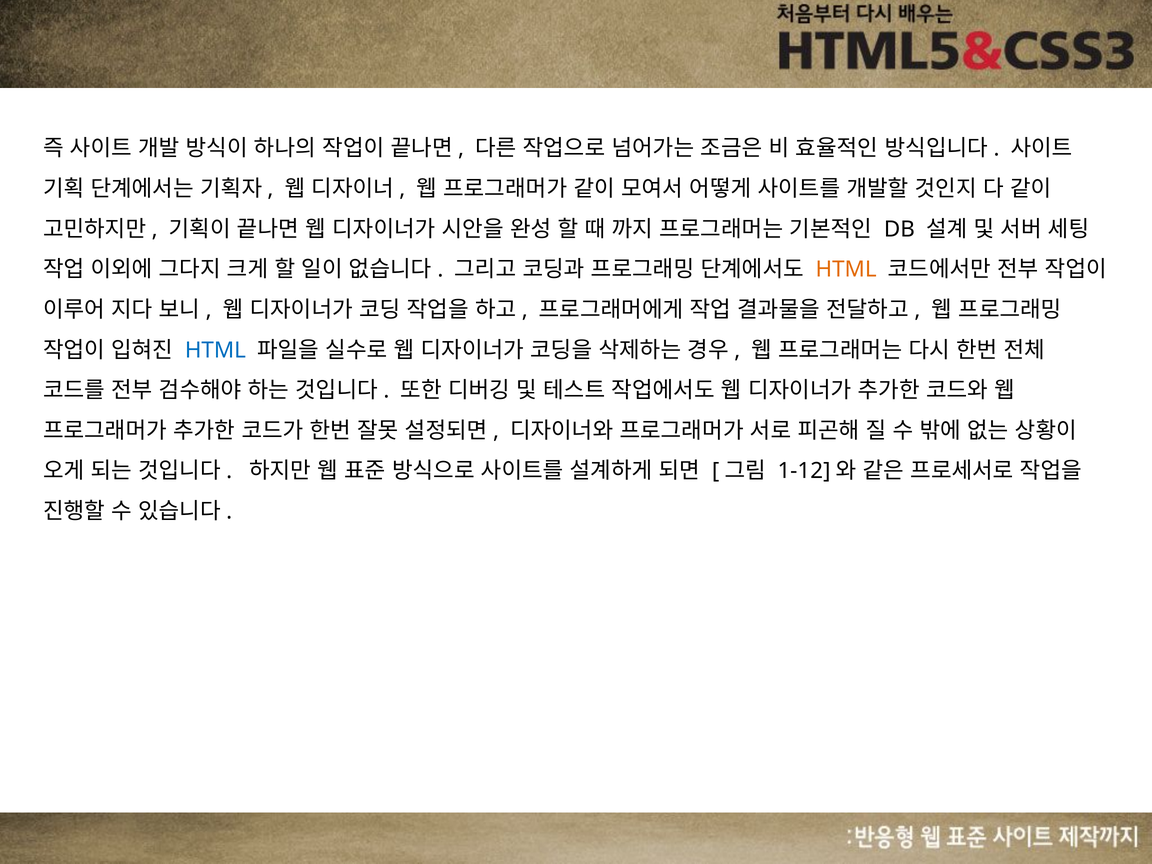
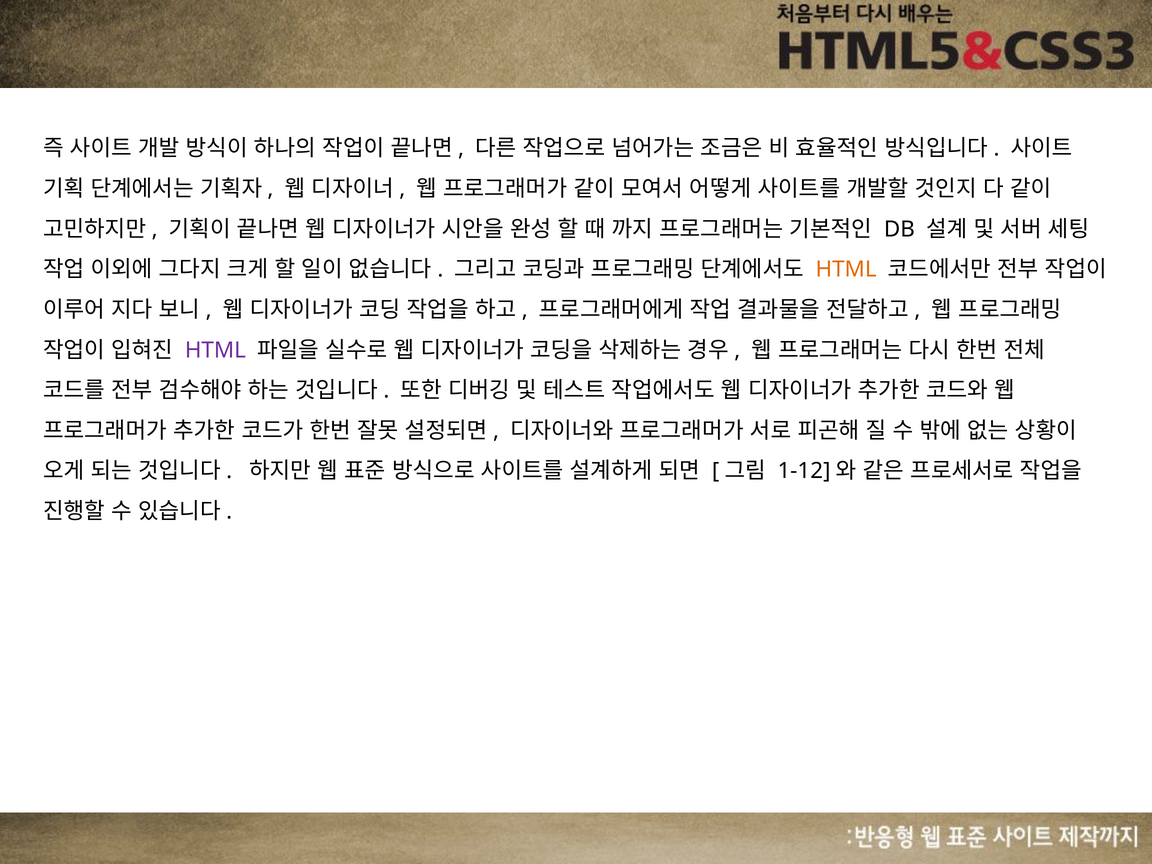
HTML colour: blue -> purple (215, 350)
